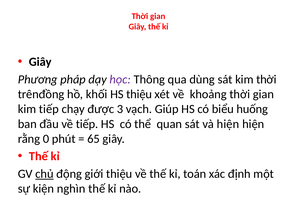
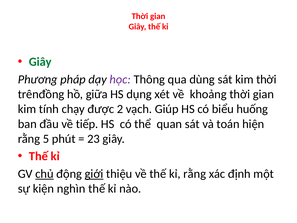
Giây colour: black -> green (40, 62)
khối: khối -> giữa (97, 94)
HS thiệu: thiệu -> dụng (139, 94)
kim tiếp: tiếp -> tính (49, 109)
3: 3 -> 2 (120, 109)
và hiện: hiện -> toán (228, 124)
0: 0 -> 5 (46, 139)
65: 65 -> 23 (94, 139)
giới underline: none -> present (94, 174)
kỉ toán: toán -> rằng (195, 174)
